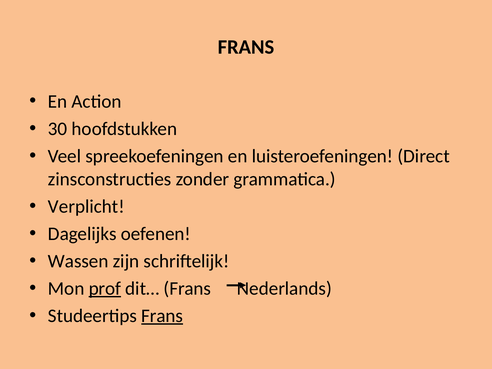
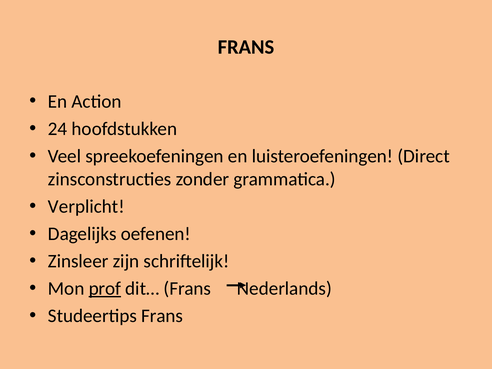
30: 30 -> 24 (58, 129)
Wassen: Wassen -> Zinsleer (78, 261)
Frans underline: present -> none (162, 316)
